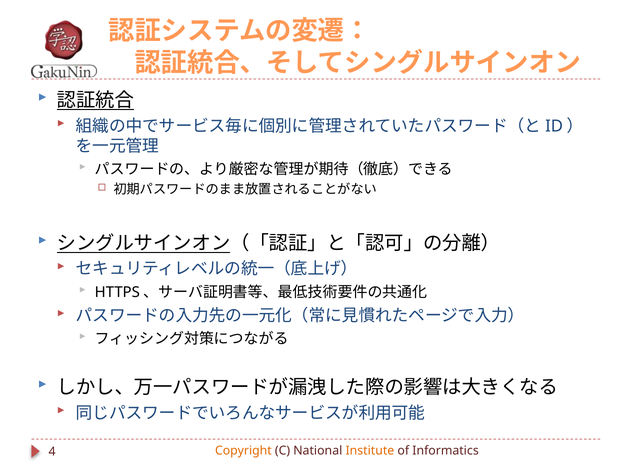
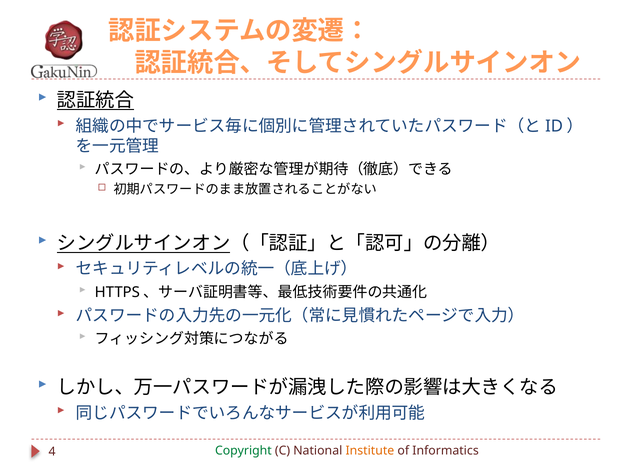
Copyright colour: orange -> green (243, 451)
